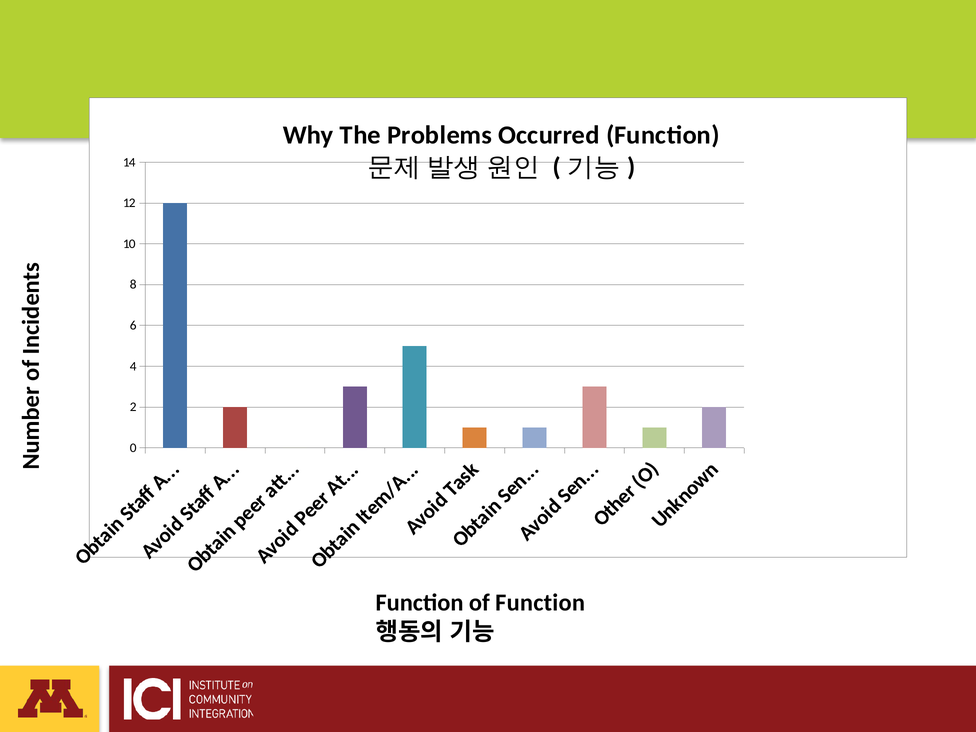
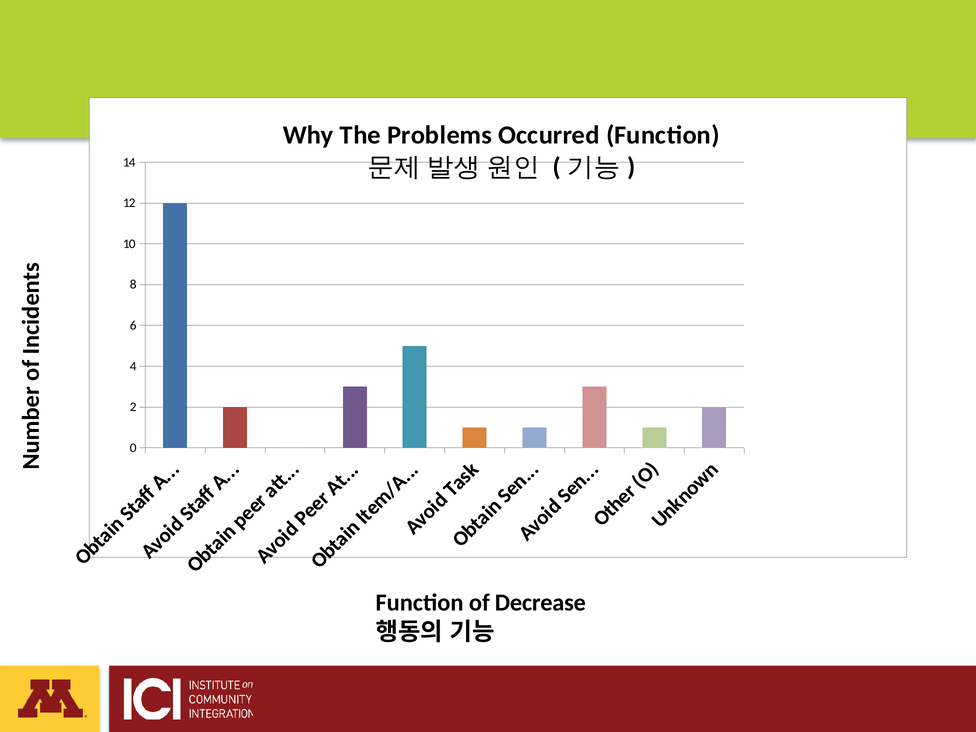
of Function: Function -> Decrease (540, 603)
